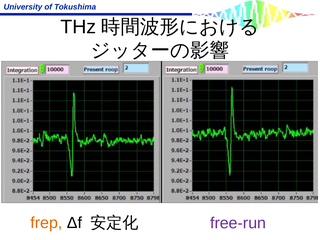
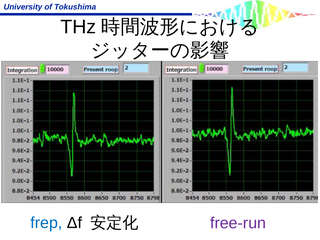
frep colour: orange -> blue (46, 223)
